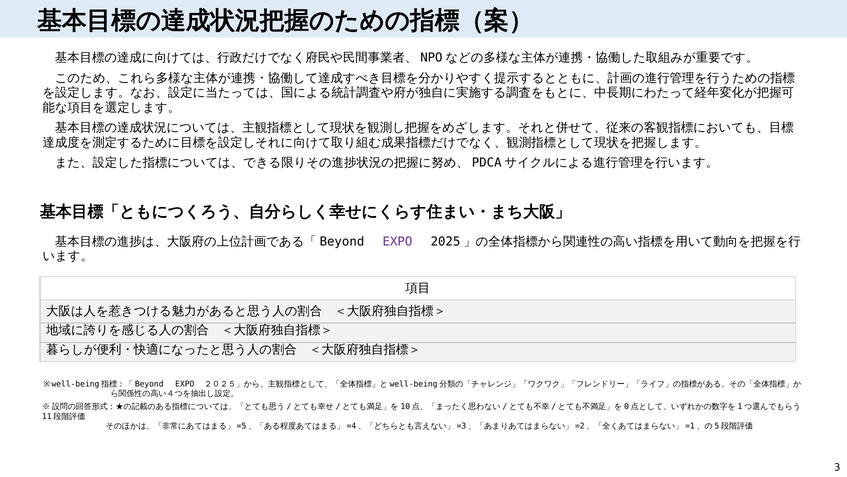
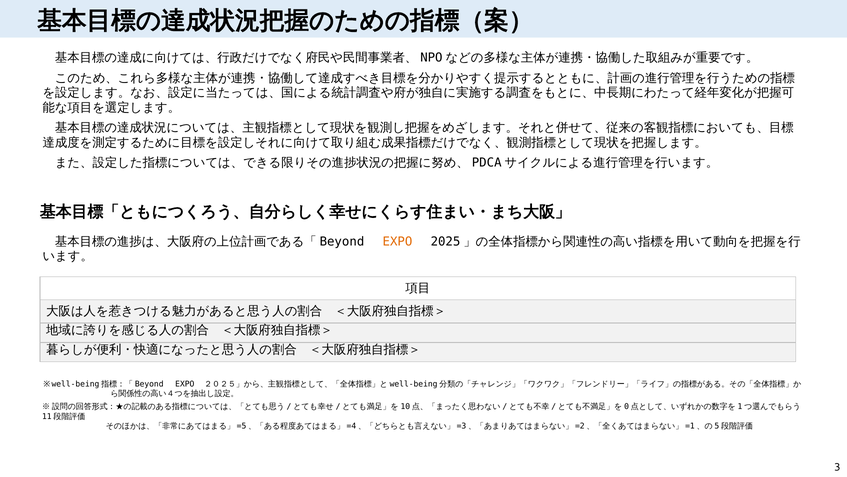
EXPO colour: purple -> orange (397, 241)
